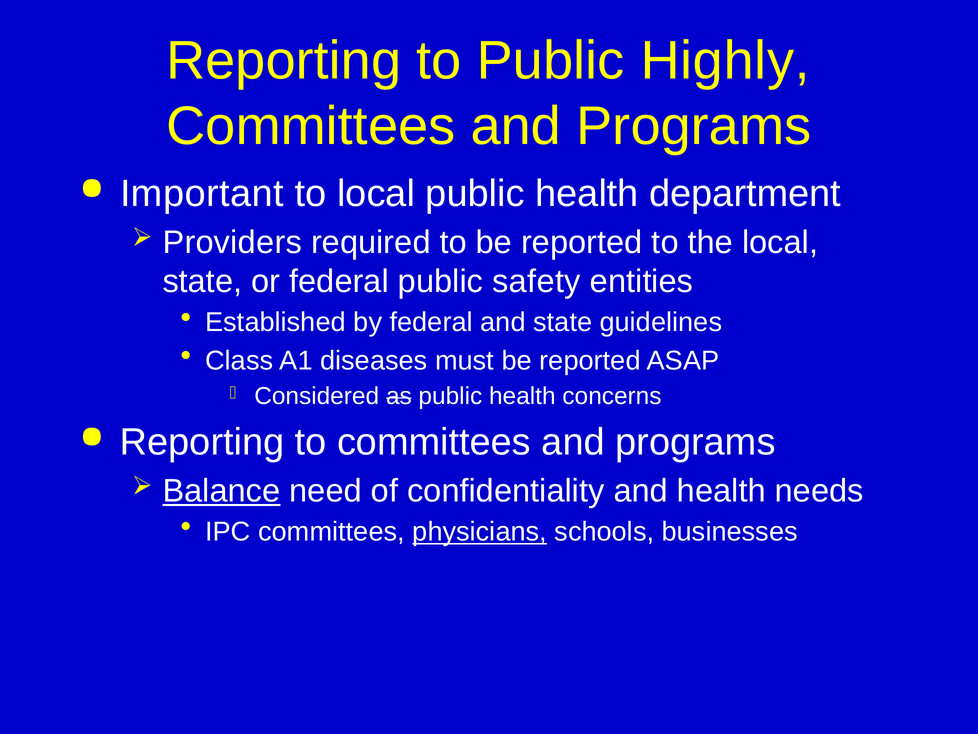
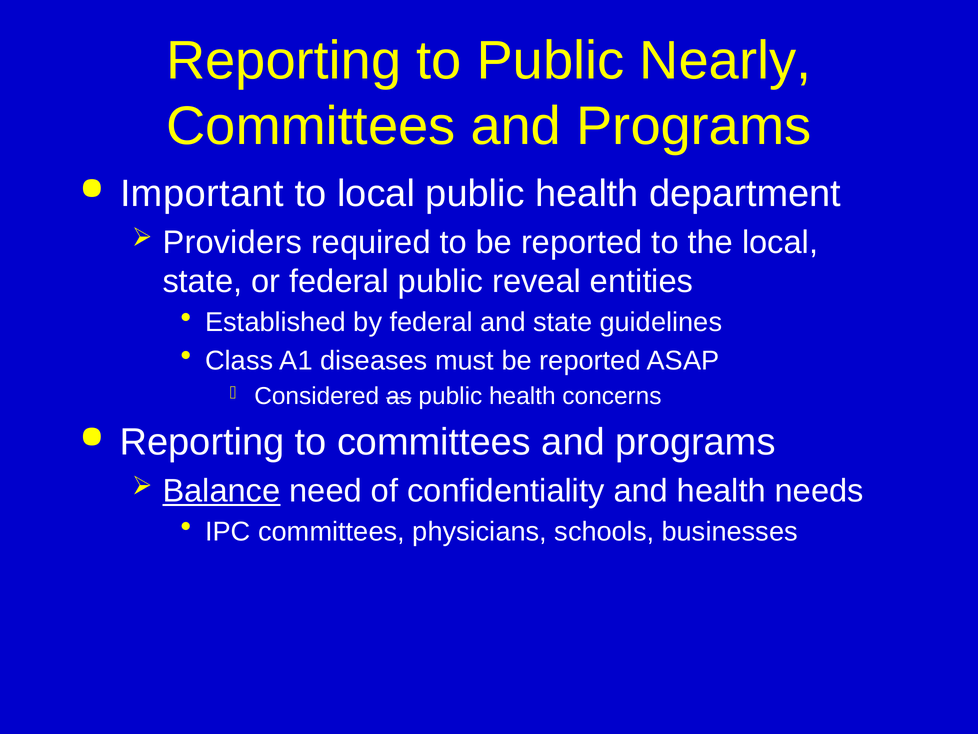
Highly: Highly -> Nearly (725, 61)
safety: safety -> reveal (537, 281)
physicians underline: present -> none (480, 532)
